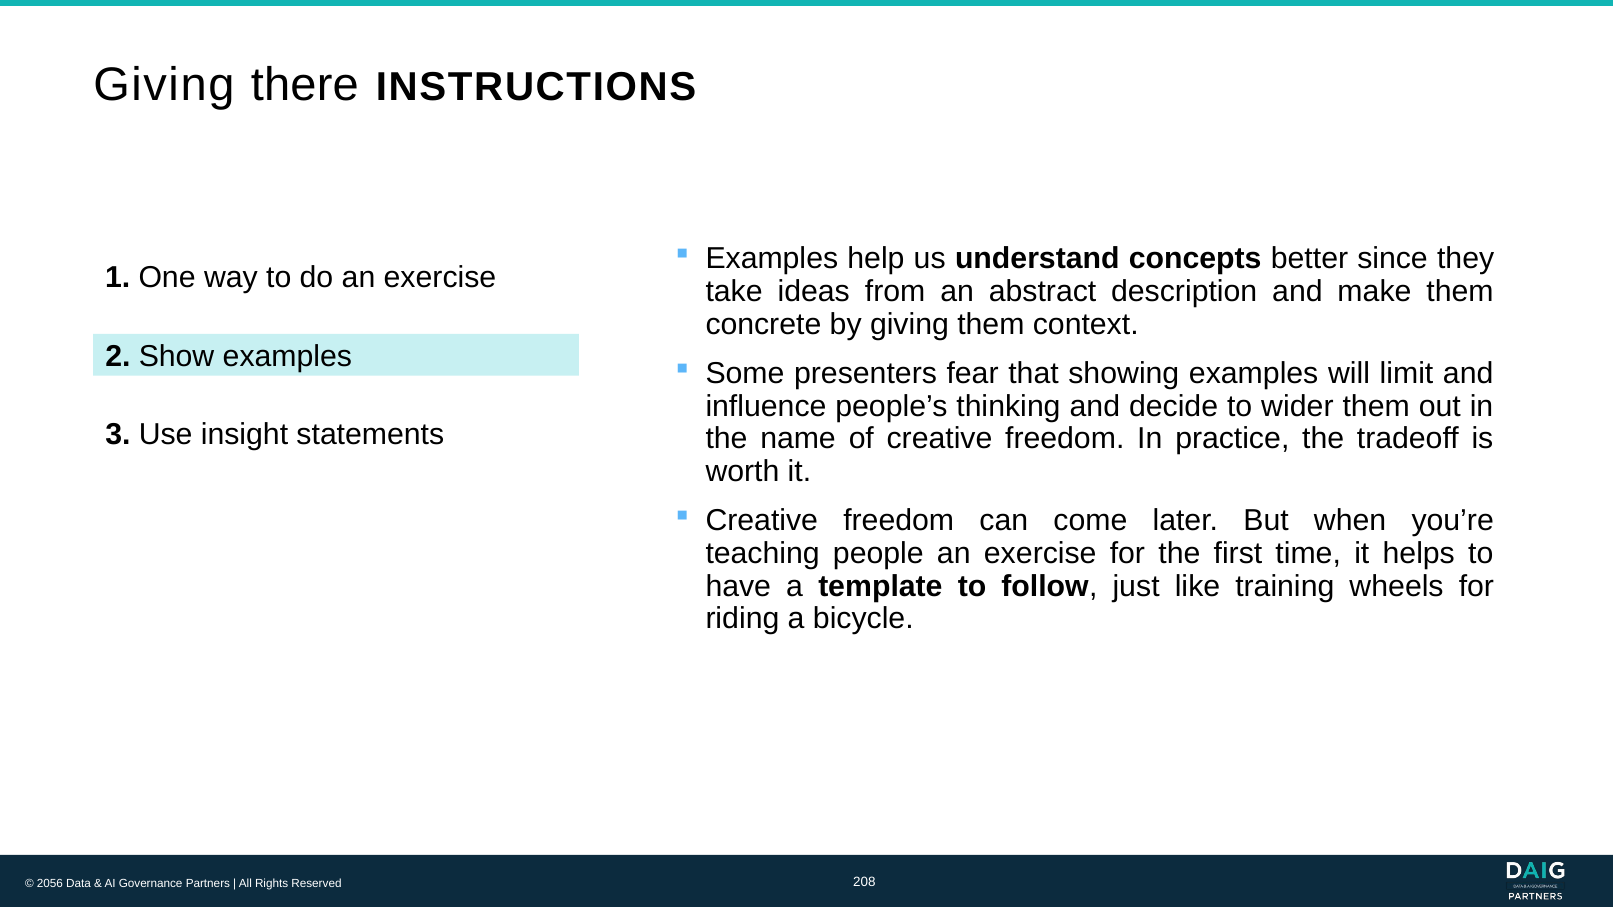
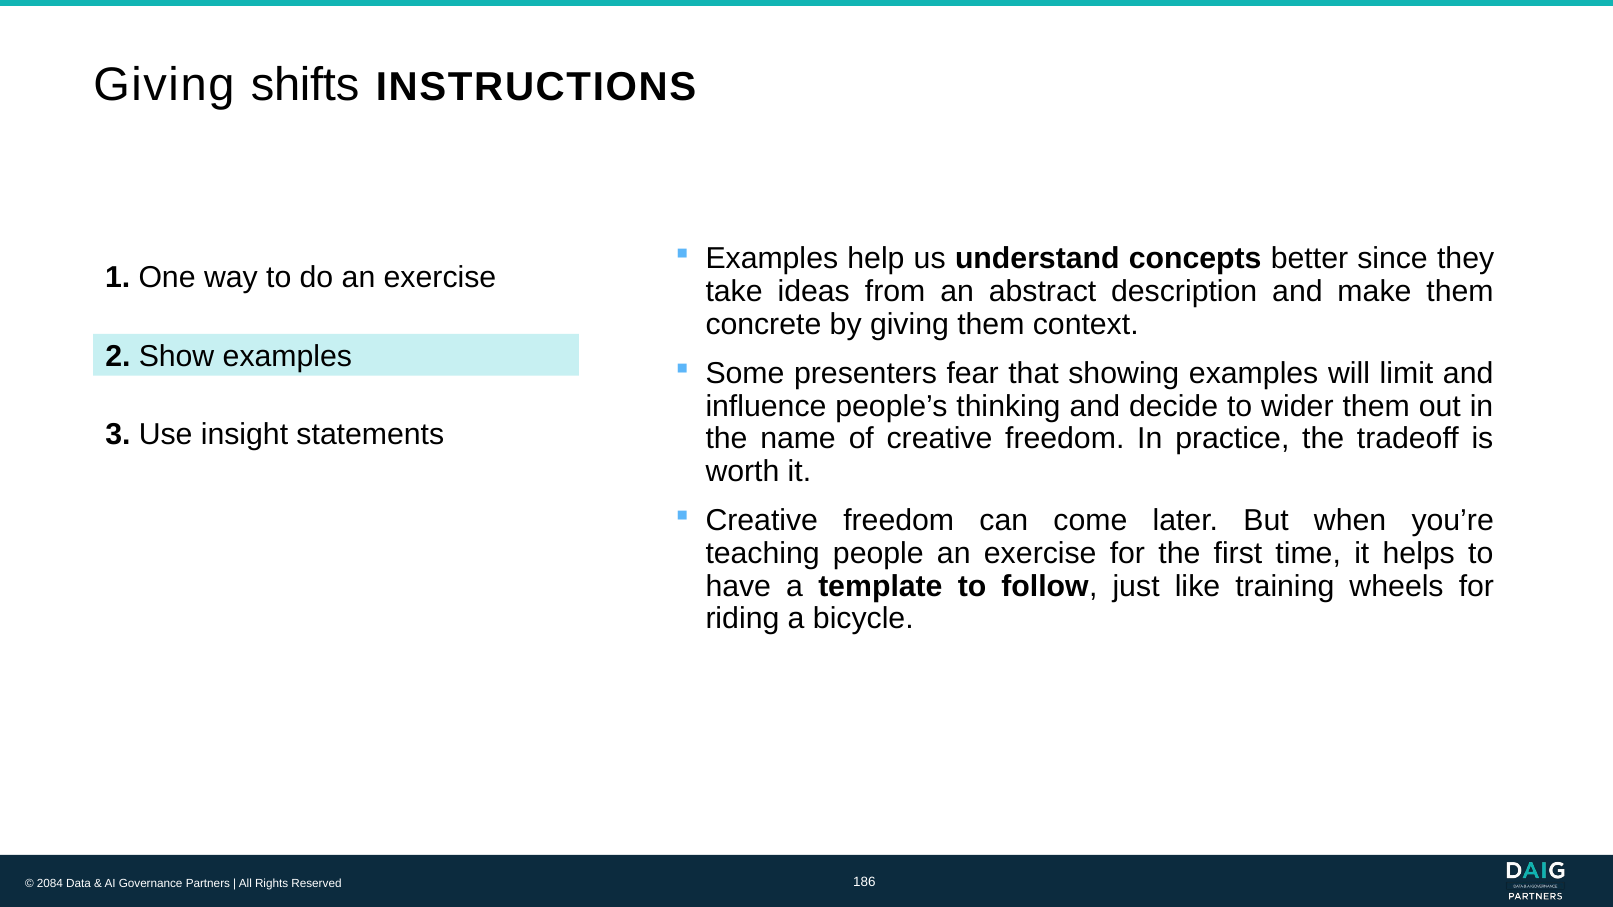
there: there -> shifts (305, 85)
2056: 2056 -> 2084 (50, 884)
208: 208 -> 186 (864, 882)
